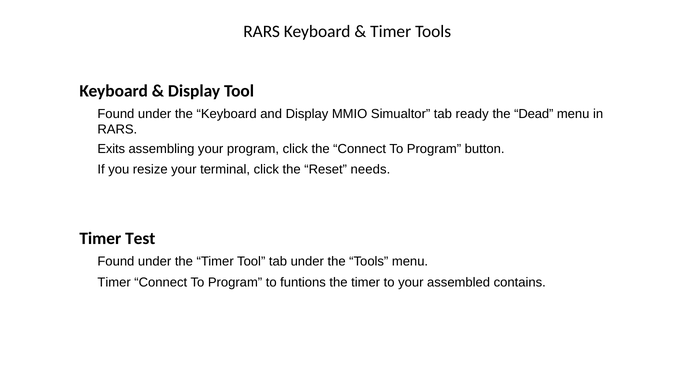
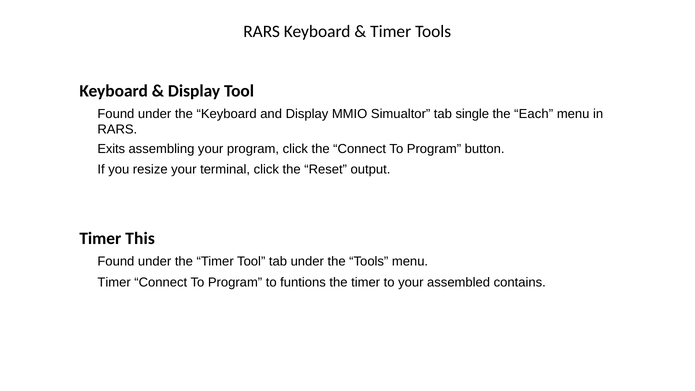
ready: ready -> single (472, 114)
Dead: Dead -> Each (534, 114)
needs: needs -> output (370, 169)
Test: Test -> This (140, 239)
